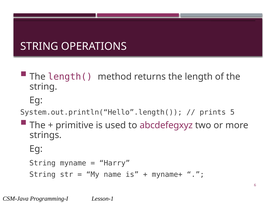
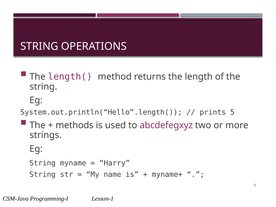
primitive: primitive -> methods (75, 125)
